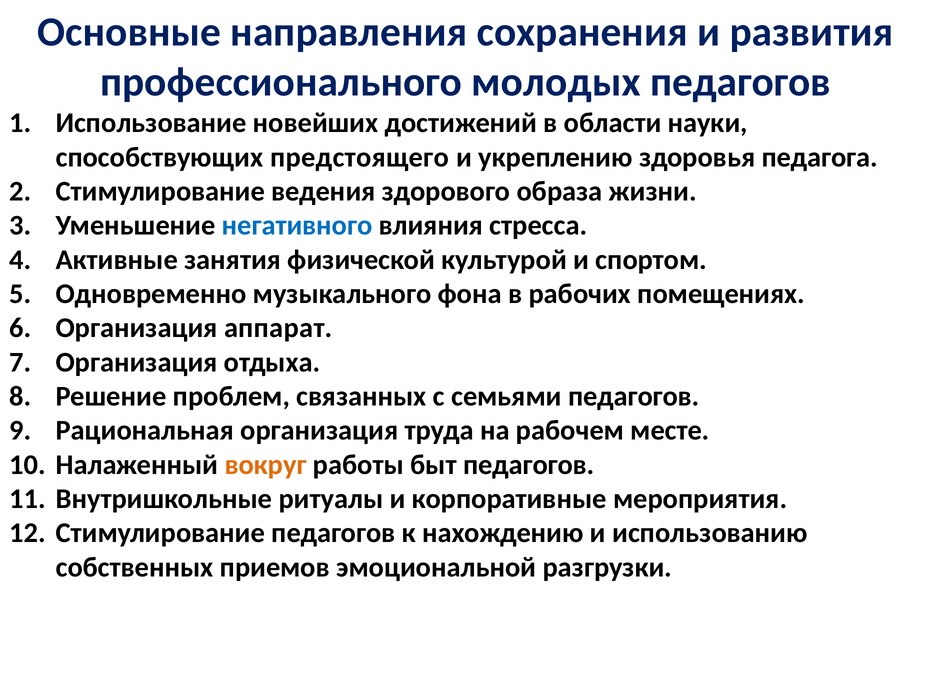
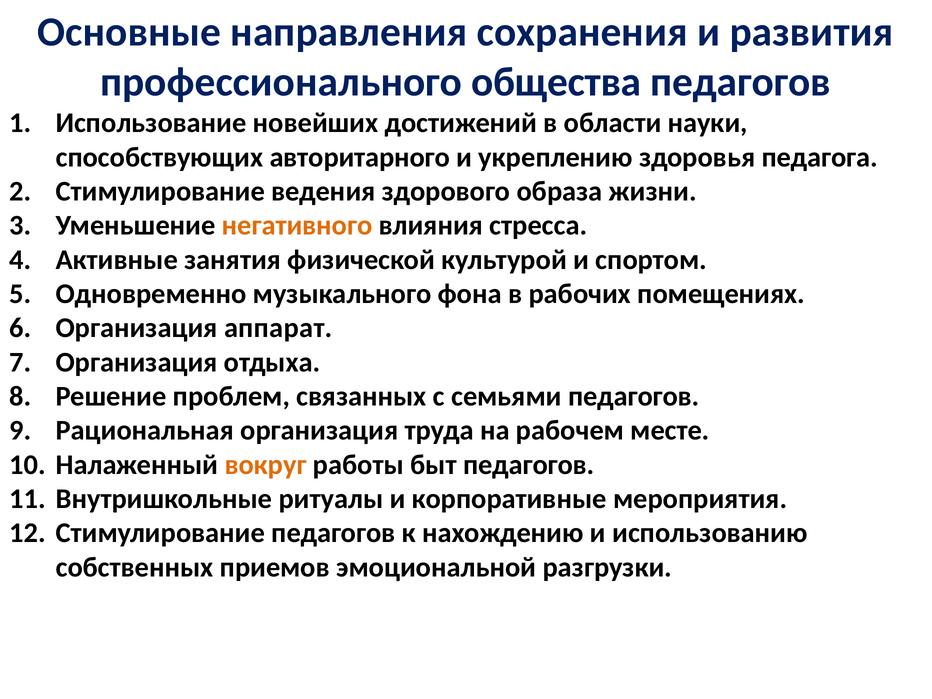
молодых: молодых -> общества (556, 82)
предстоящего: предстоящего -> авторитарного (360, 157)
негативного colour: blue -> orange (297, 226)
